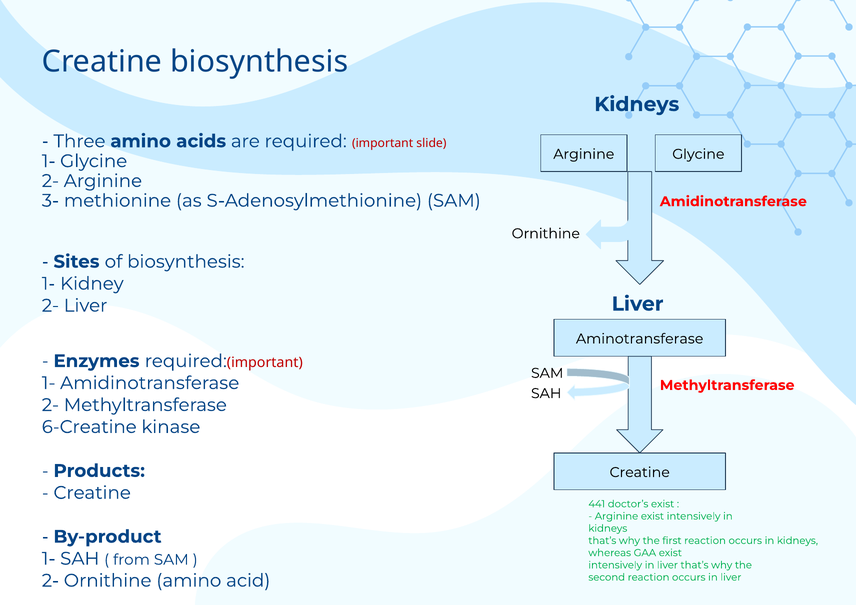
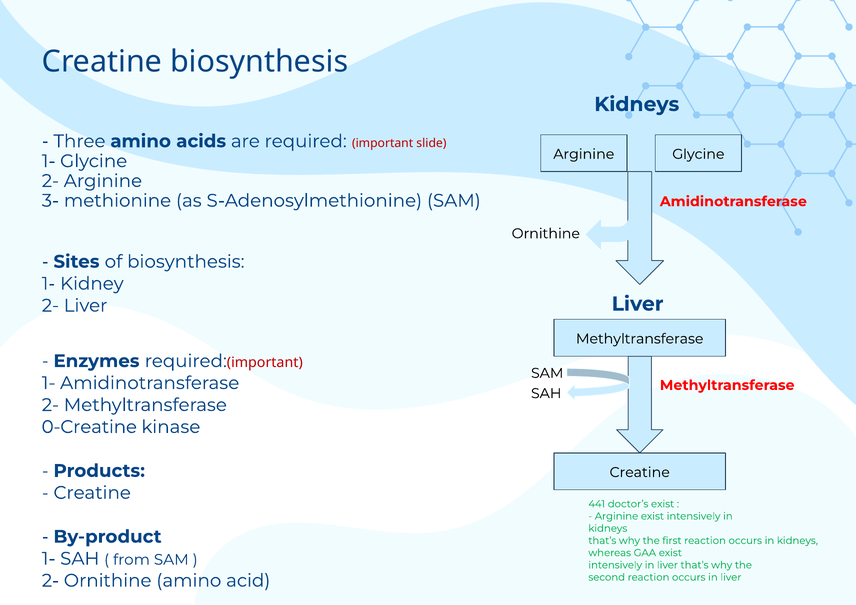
Aminotransferase: Aminotransferase -> Methyltransferase (640, 339)
6-Creatine: 6-Creatine -> 0-Creatine (89, 427)
